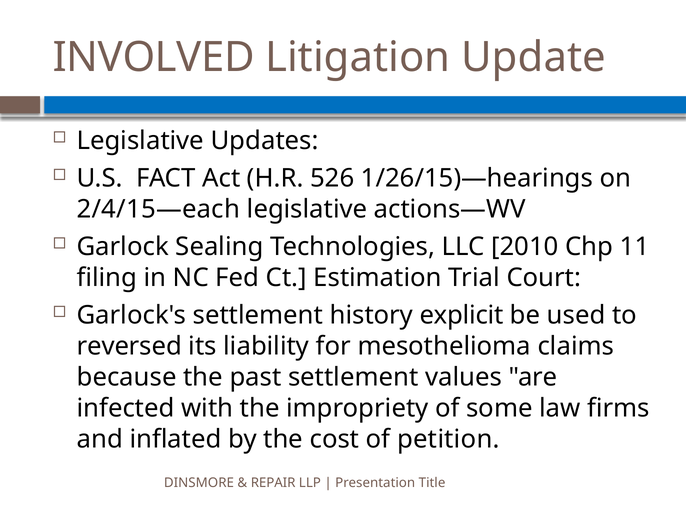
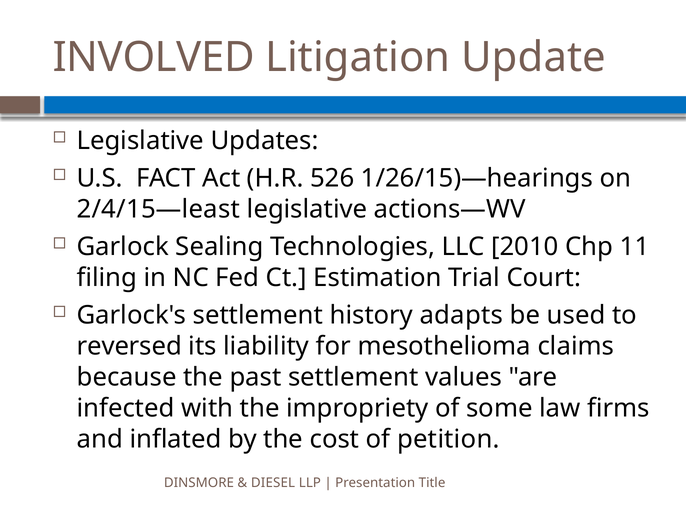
2/4/15—each: 2/4/15—each -> 2/4/15—least (158, 209)
explicit: explicit -> adapts (461, 315)
REPAIR: REPAIR -> DIESEL (273, 482)
